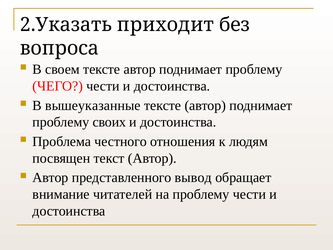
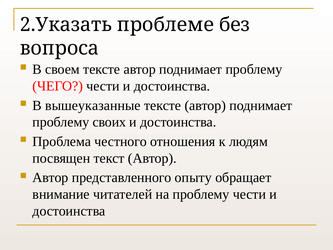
приходит: приходит -> проблеме (165, 25)
вывод: вывод -> опыту (193, 177)
